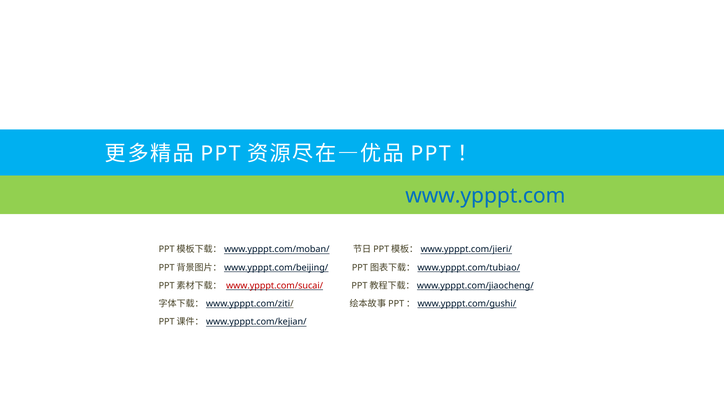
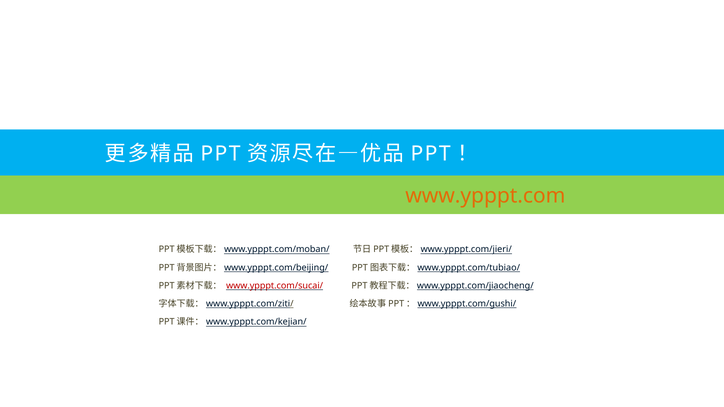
www.ypppt.com colour: blue -> orange (485, 196)
